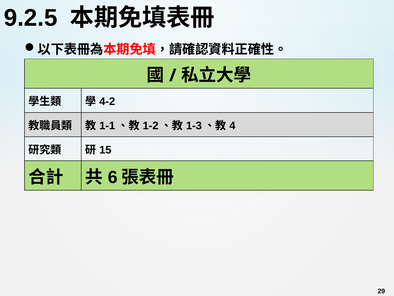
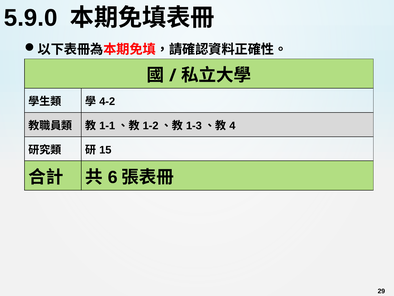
9.2.5: 9.2.5 -> 5.9.0 (31, 18)
